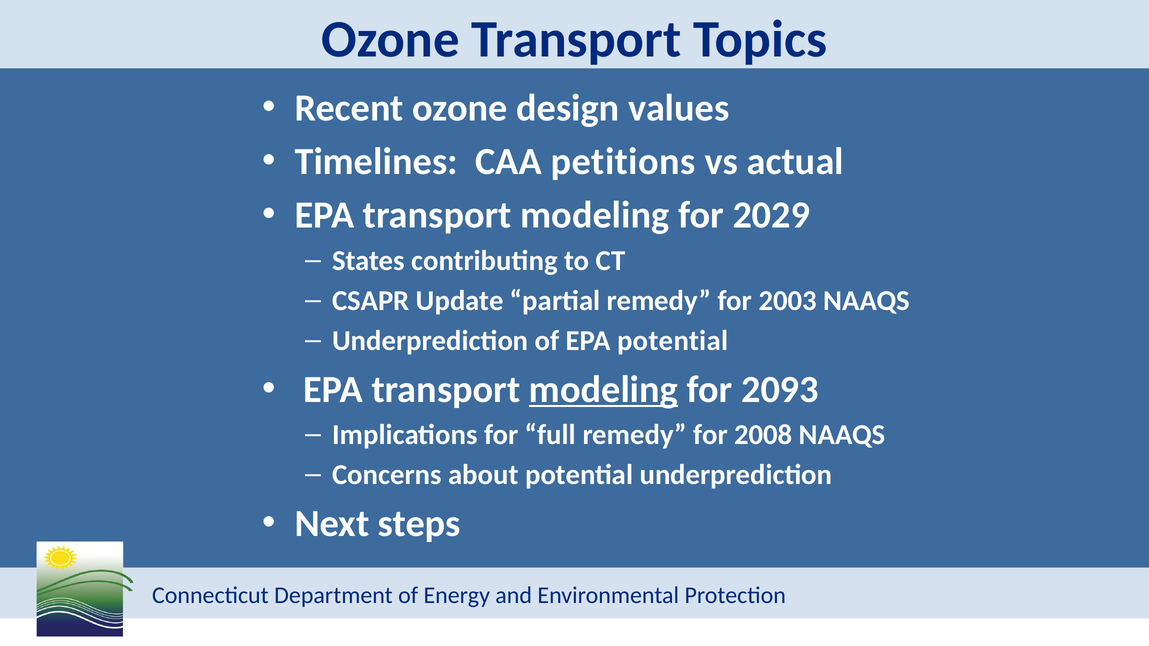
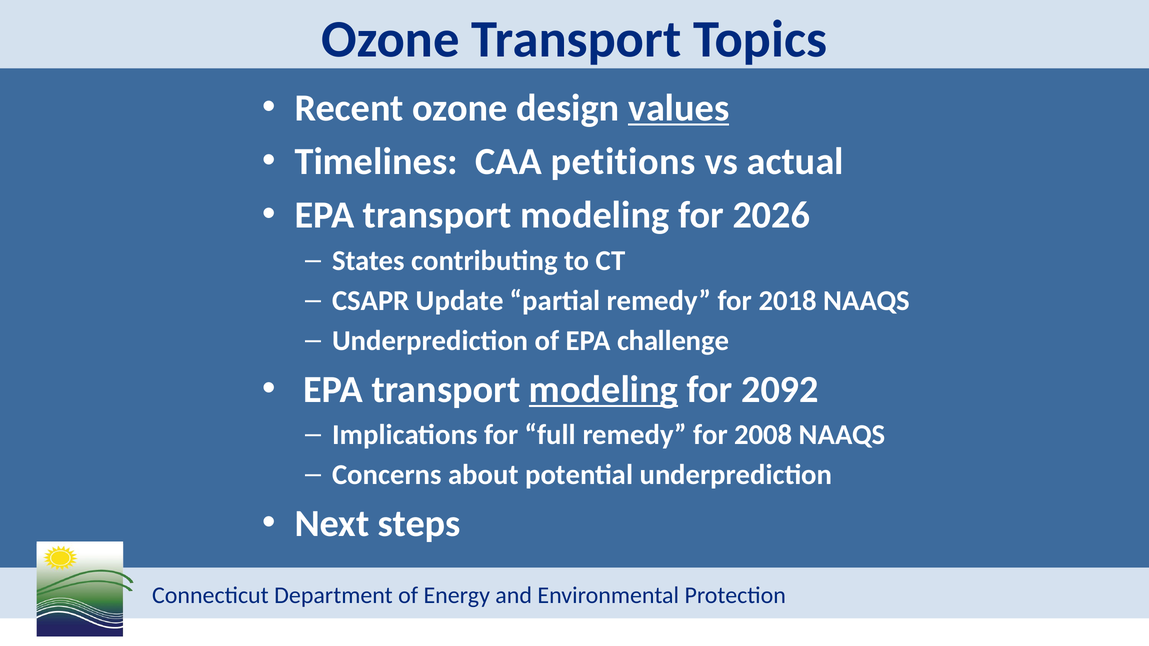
values underline: none -> present (679, 108)
2029: 2029 -> 2026 (771, 215)
2003: 2003 -> 2018 (788, 301)
EPA potential: potential -> challenge (673, 341)
2093: 2093 -> 2092 (780, 390)
